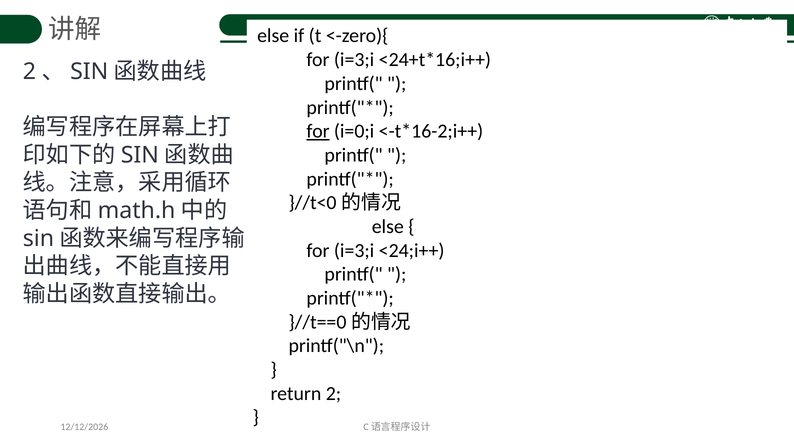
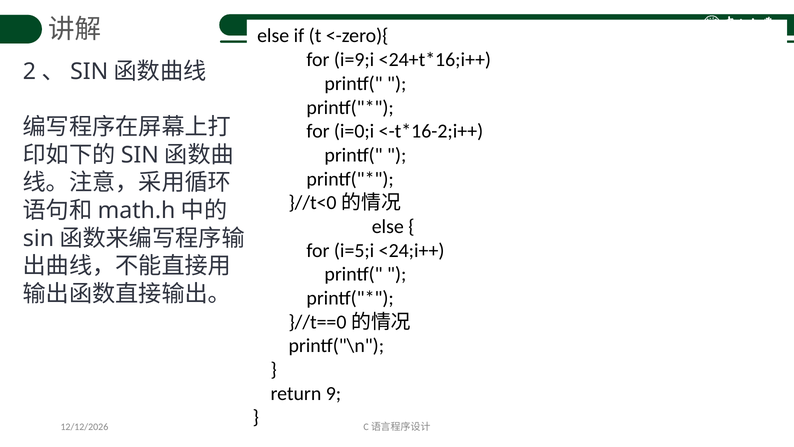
i=3;i: i=3;i -> i=9;i (354, 60)
for underline: present -> none (318, 131)
i=3;i: i=3;i -> i=5;i (354, 250)
return 2: 2 -> 9 (333, 393)
